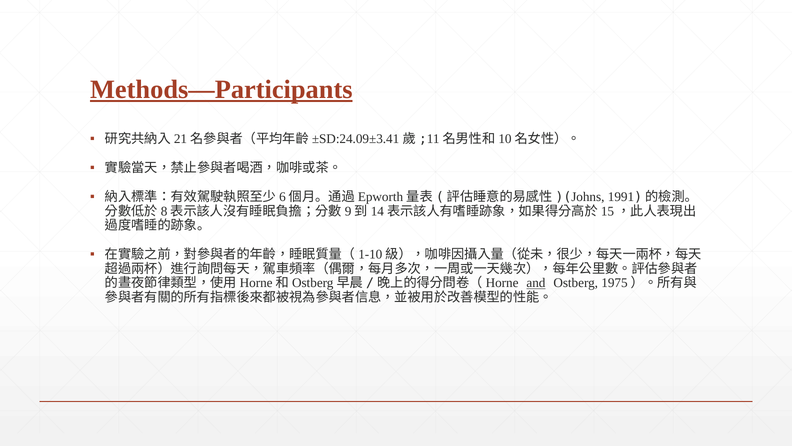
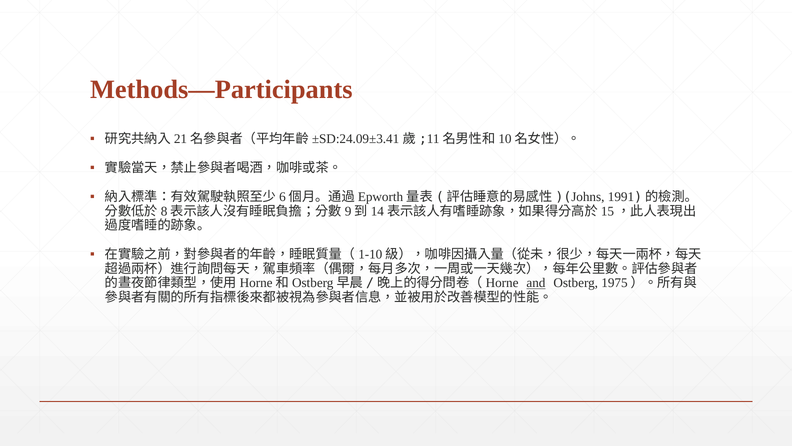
Methods—Participants underline: present -> none (221, 90)
